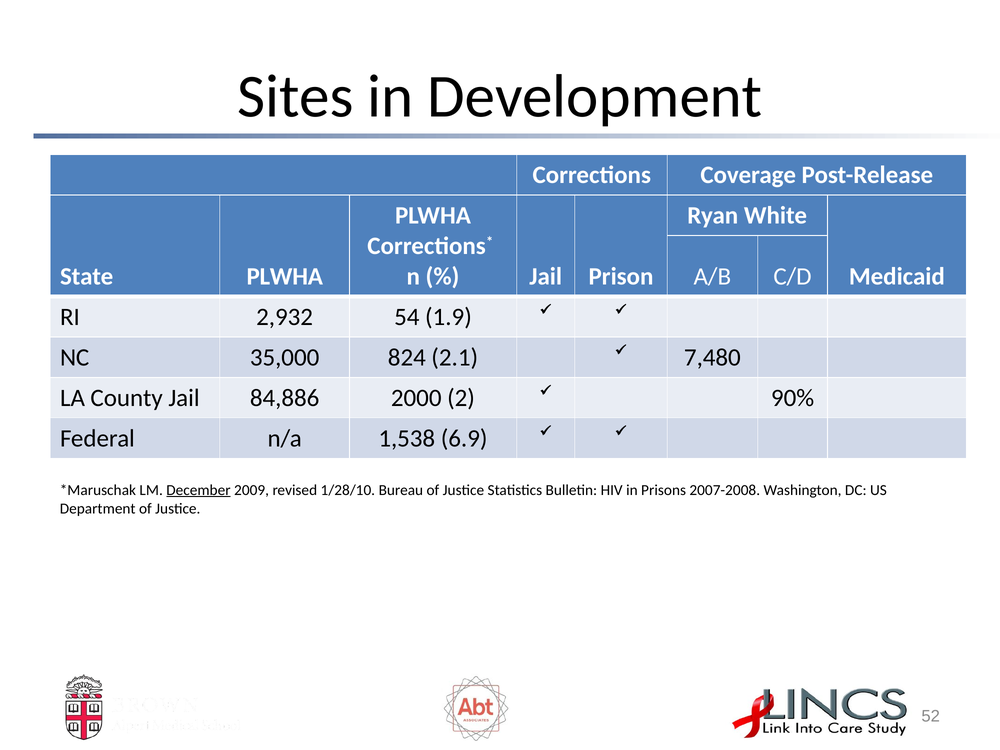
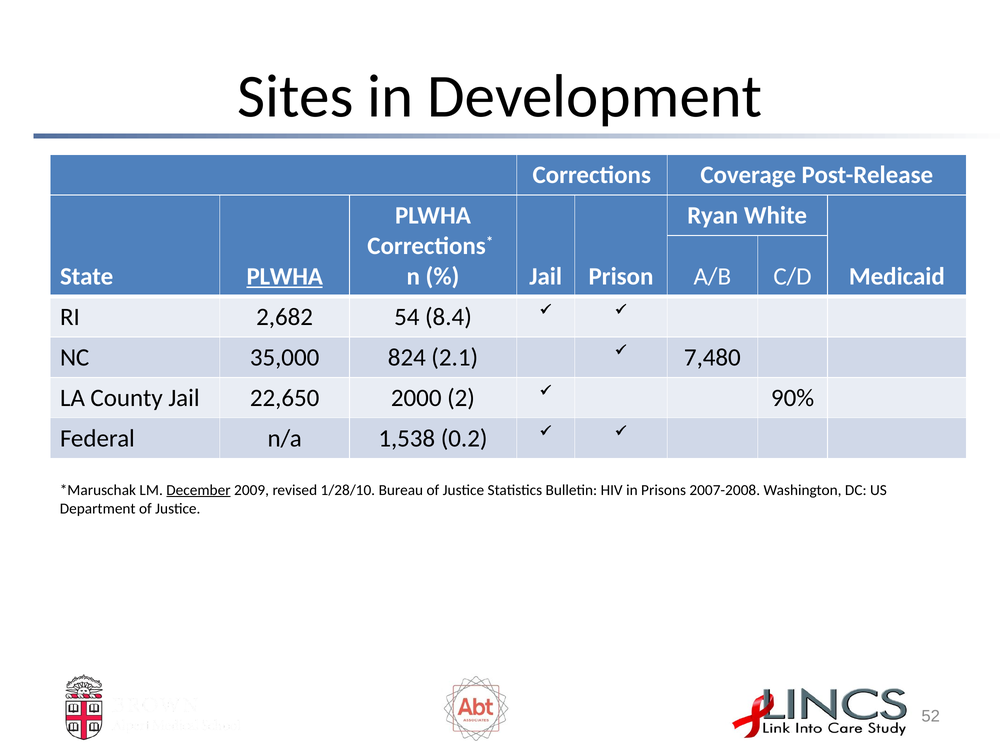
PLWHA underline: none -> present (285, 277)
2,932: 2,932 -> 2,682 (285, 317)
1.9: 1.9 -> 8.4 (448, 317)
84,886: 84,886 -> 22,650 (285, 398)
6.9: 6.9 -> 0.2 (464, 438)
